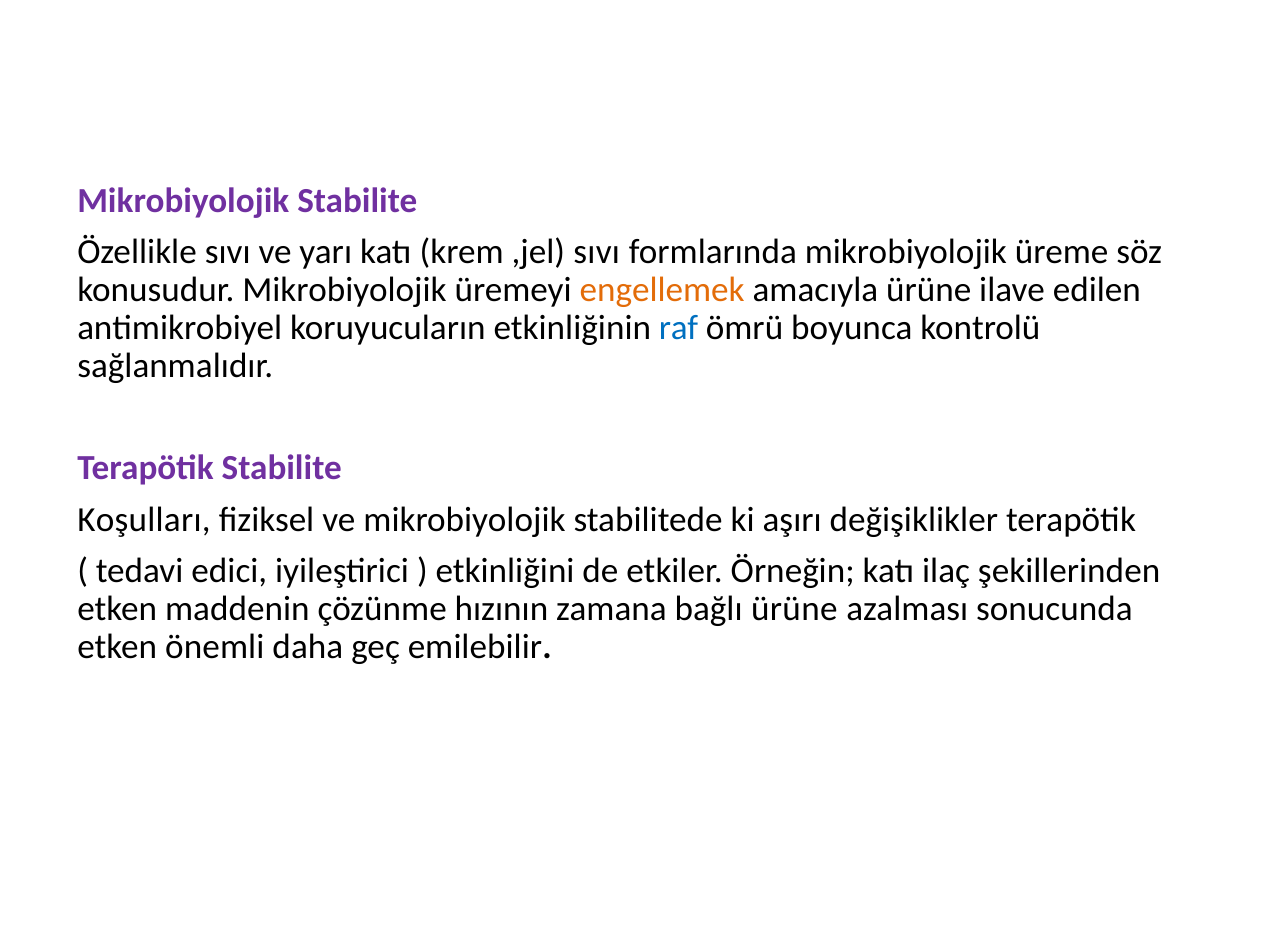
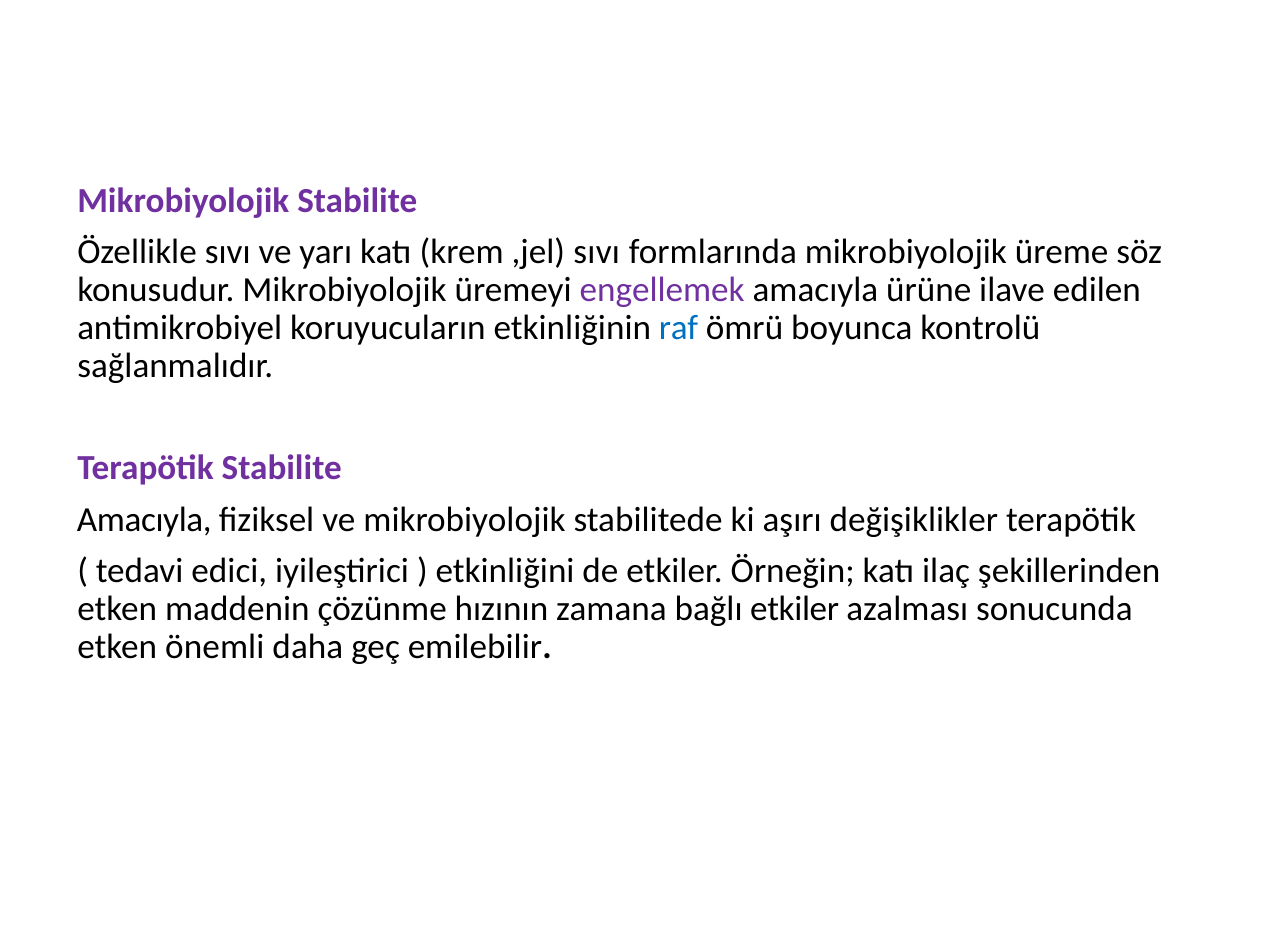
engellemek colour: orange -> purple (662, 290)
Koşulları: Koşulları -> Amacıyla (144, 519)
bağlı ürüne: ürüne -> etkiler (795, 609)
